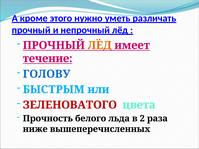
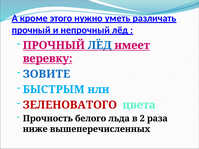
ЛЁД colour: orange -> blue (100, 45)
течение: течение -> веревку (48, 59)
ГОЛОВУ: ГОЛОВУ -> ЗОВИТЕ (47, 74)
